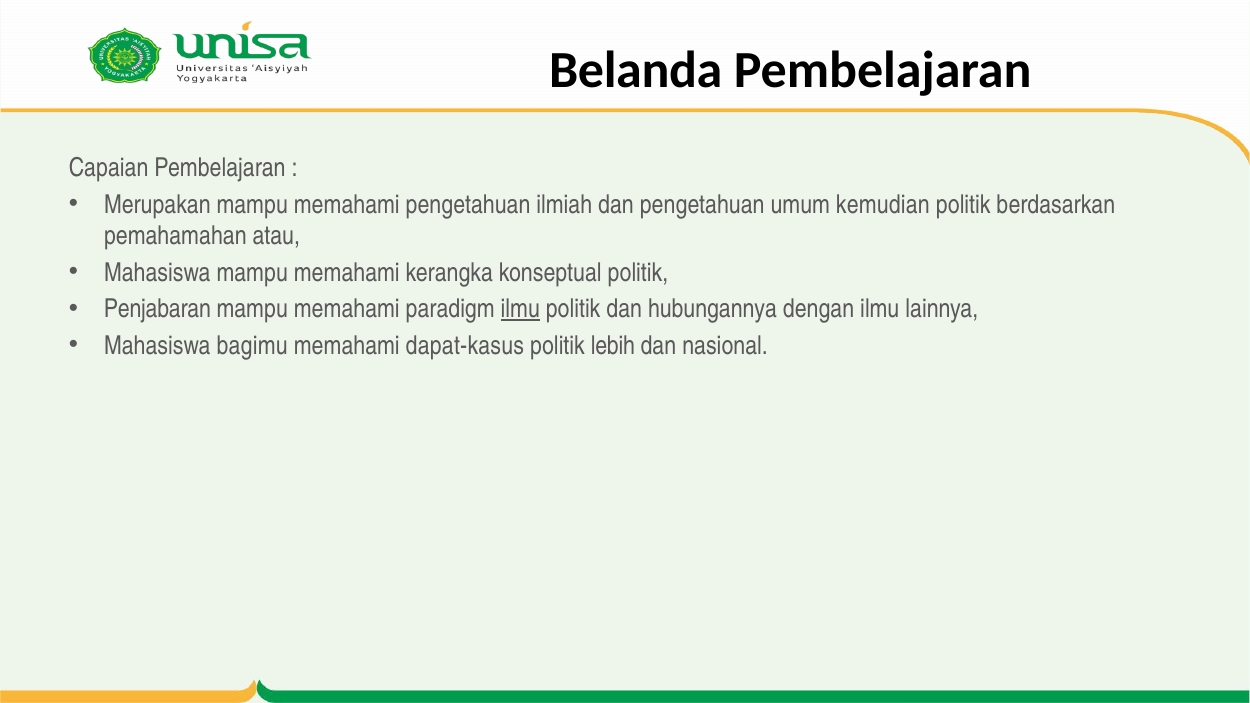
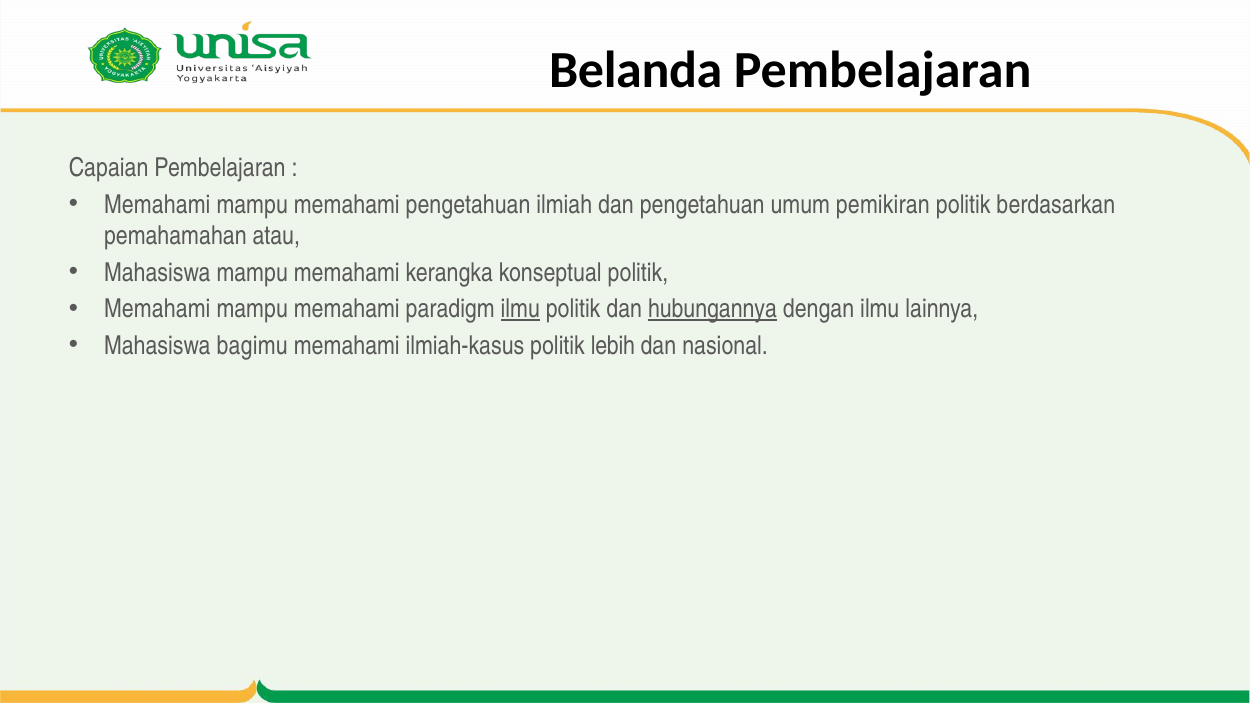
Merupakan: Merupakan -> Memahami (157, 205)
kemudian: kemudian -> pemikiran (883, 205)
Penjabaran: Penjabaran -> Memahami (157, 309)
hubungannya underline: none -> present (712, 309)
dapat-kasus: dapat-kasus -> ilmiah-kasus (465, 346)
